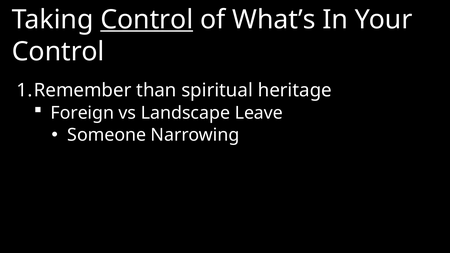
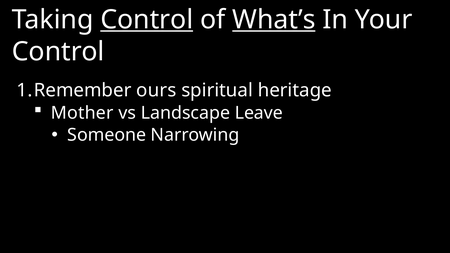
What’s underline: none -> present (274, 20)
than: than -> ours (156, 90)
Foreign: Foreign -> Mother (82, 113)
